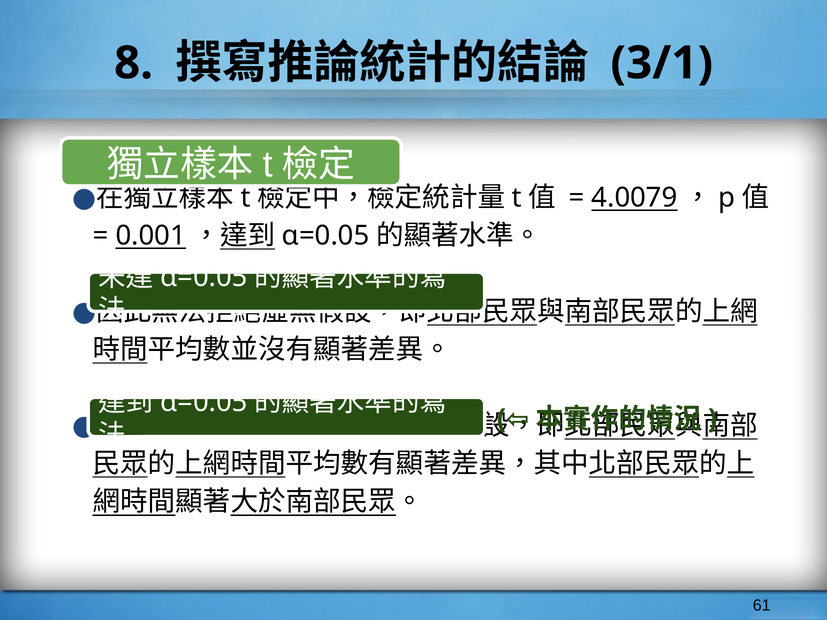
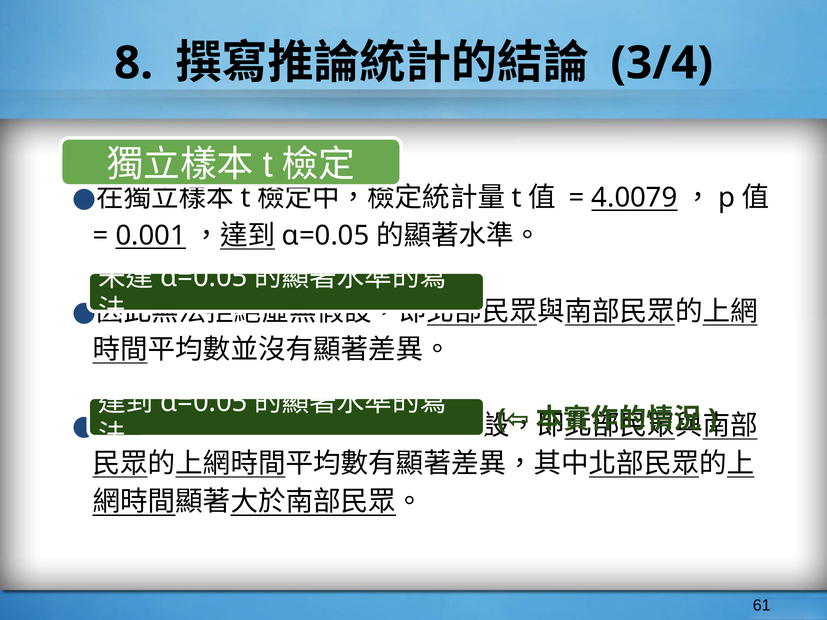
3/1: 3/1 -> 3/4 (662, 63)
